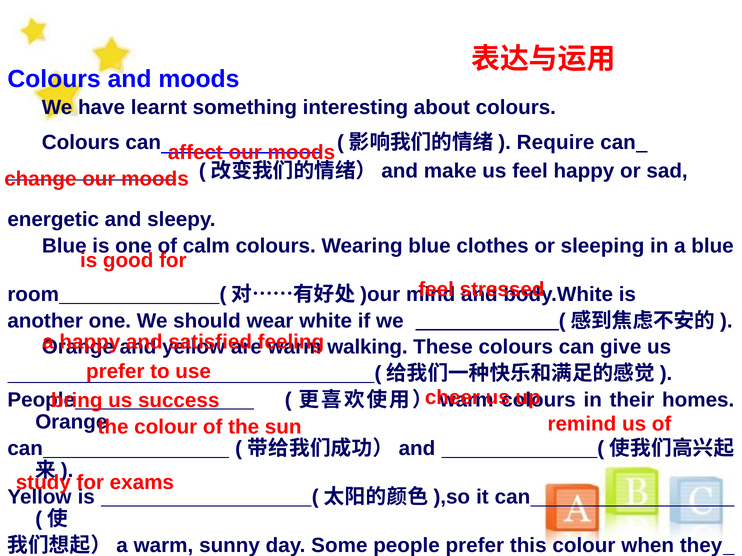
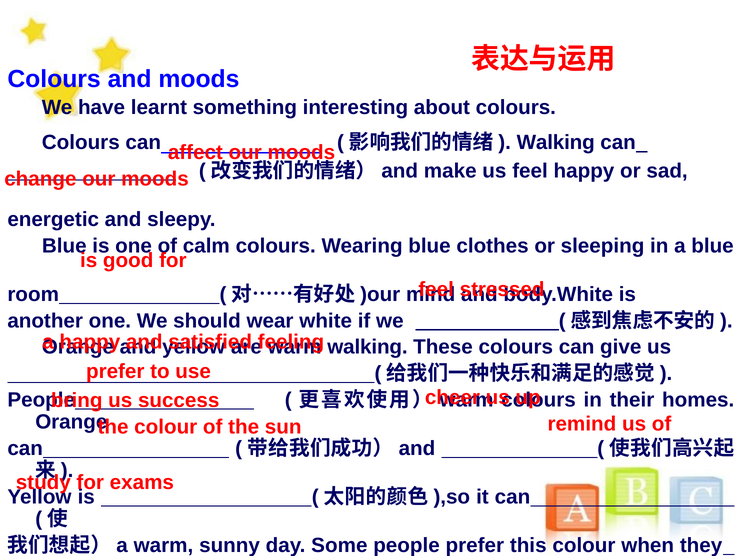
Require: Require -> Walking (556, 143)
